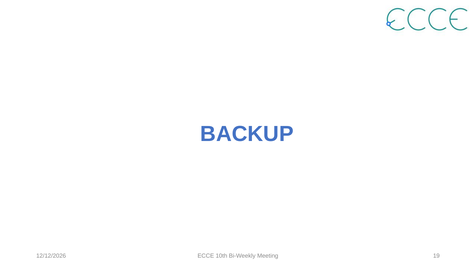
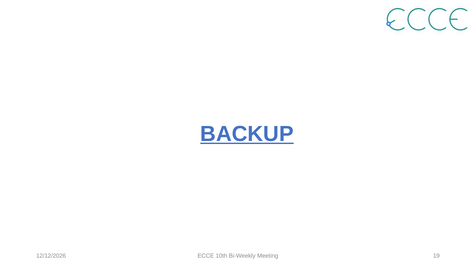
BACKUP underline: none -> present (247, 134)
